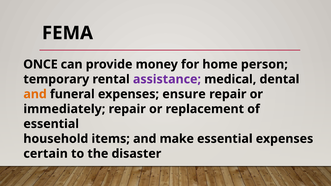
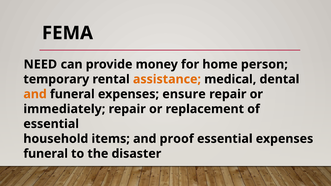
ONCE: ONCE -> NEED (40, 64)
assistance colour: purple -> orange (167, 79)
make: make -> proof (177, 139)
certain: certain -> funeral (46, 154)
